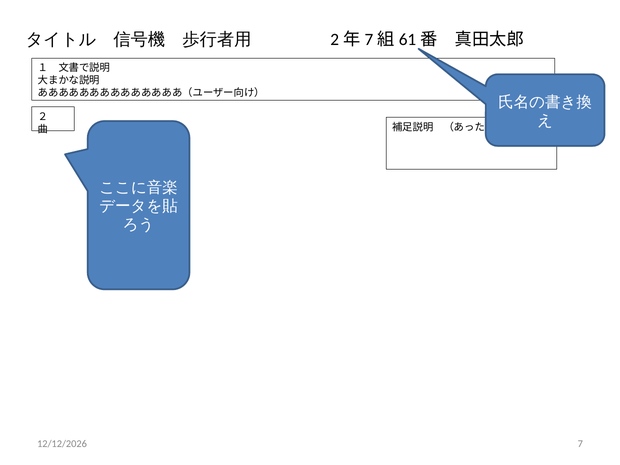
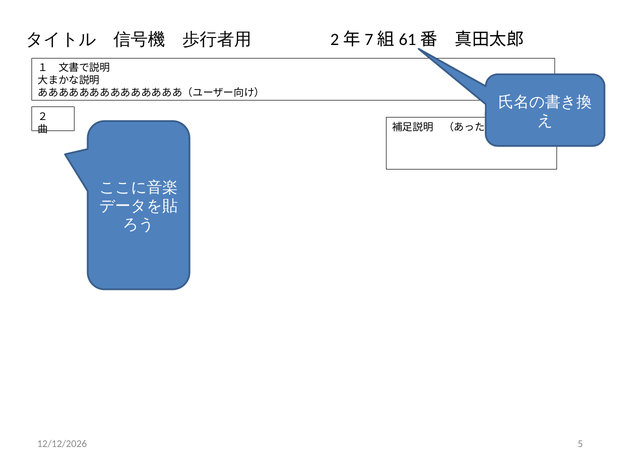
7: 7 -> 5 (580, 444)
